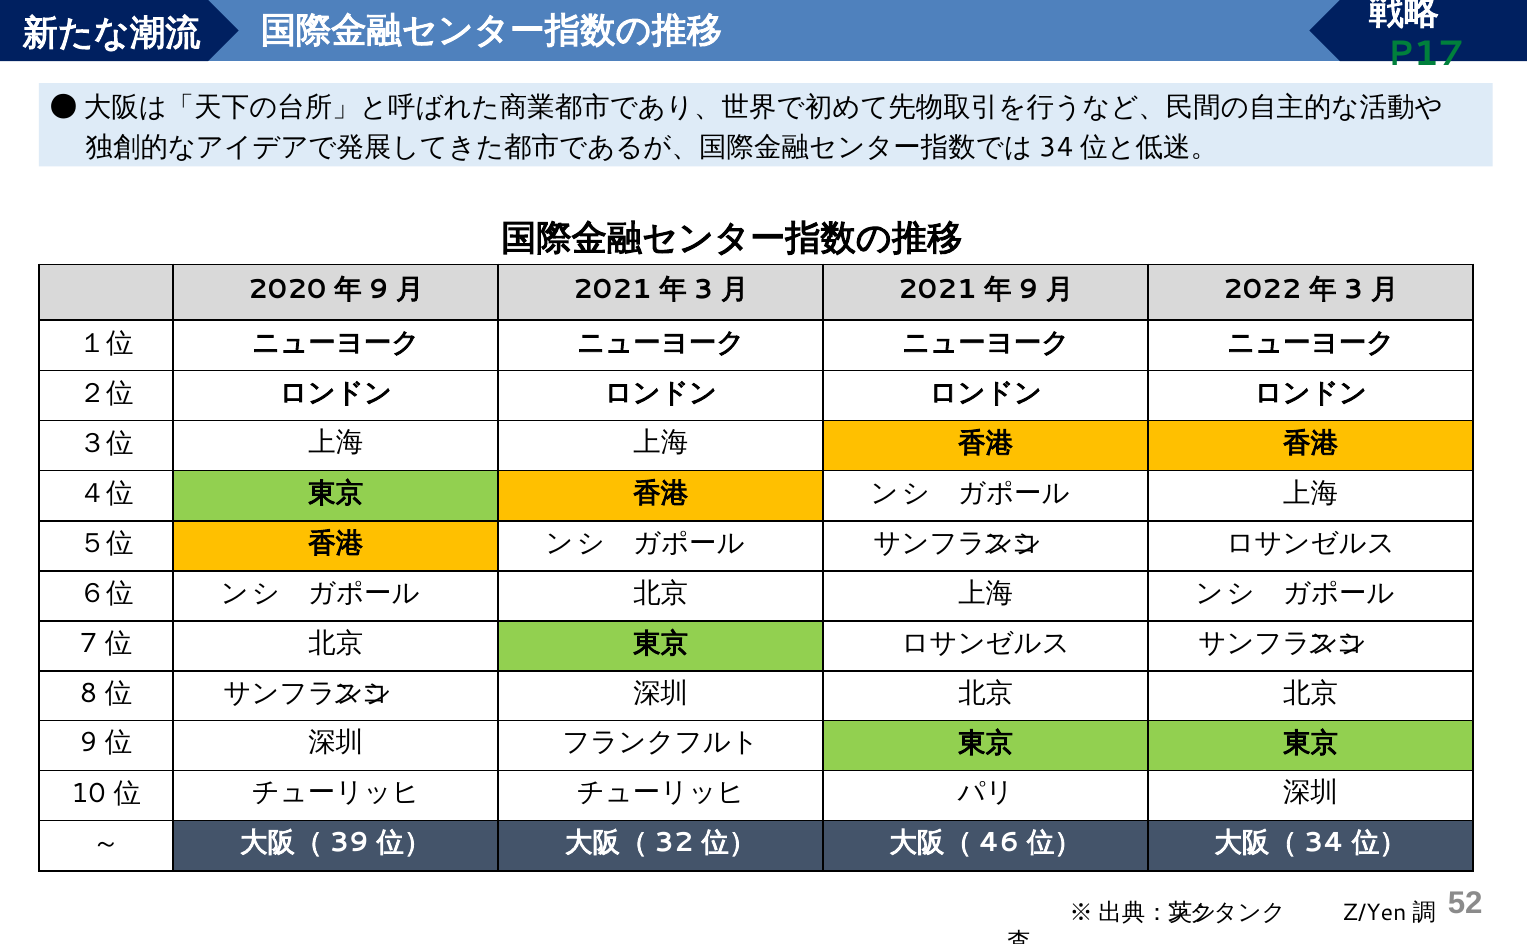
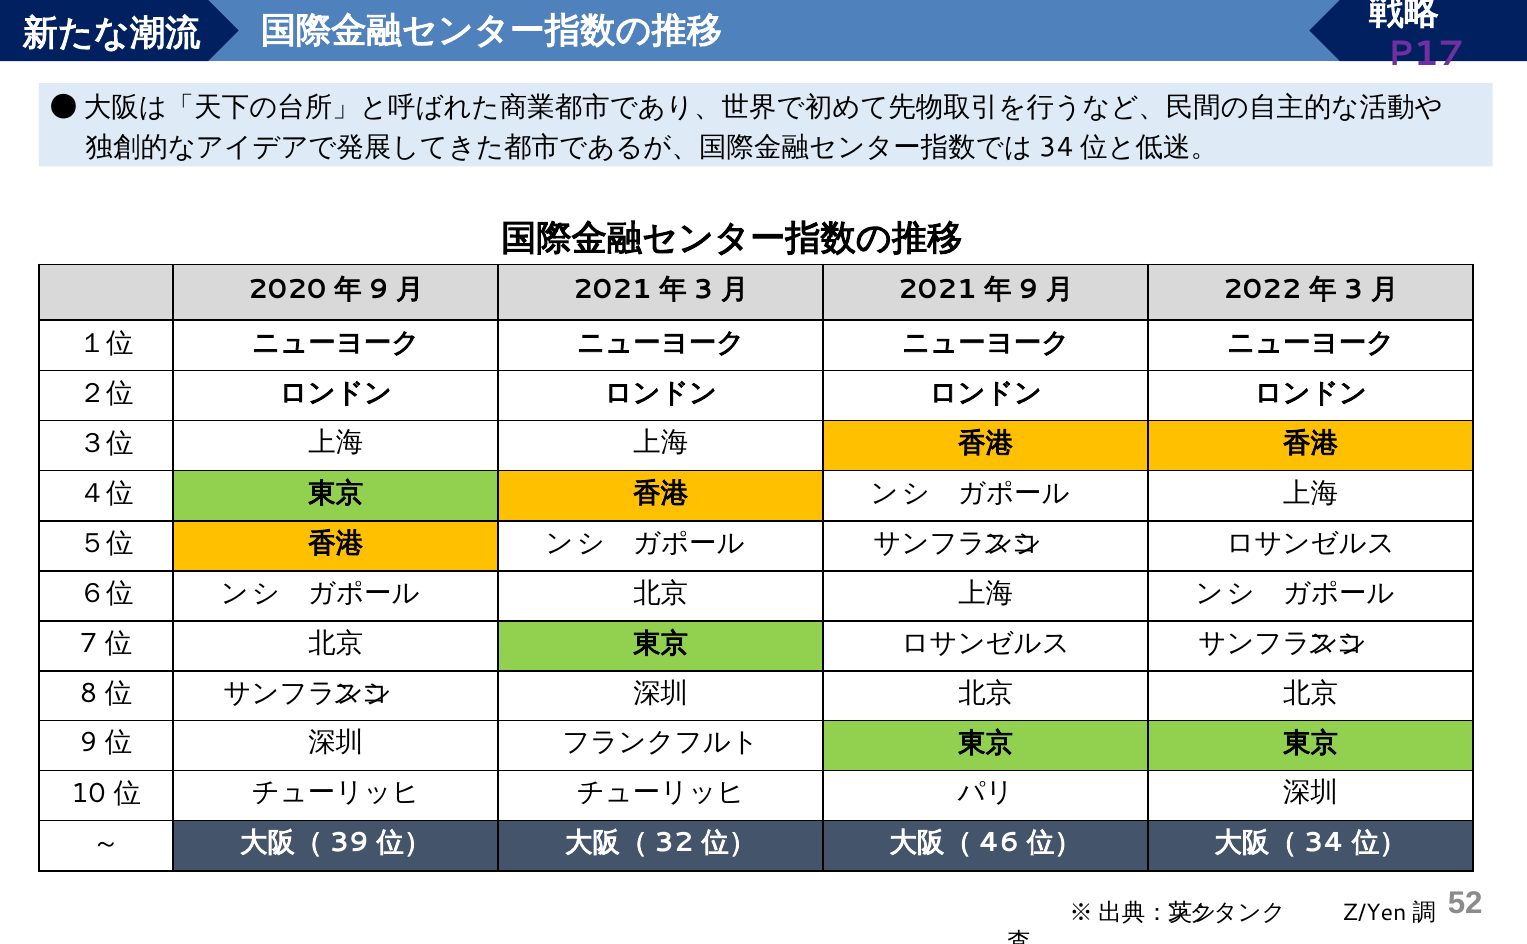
P17 colour: green -> purple (1426, 54)
